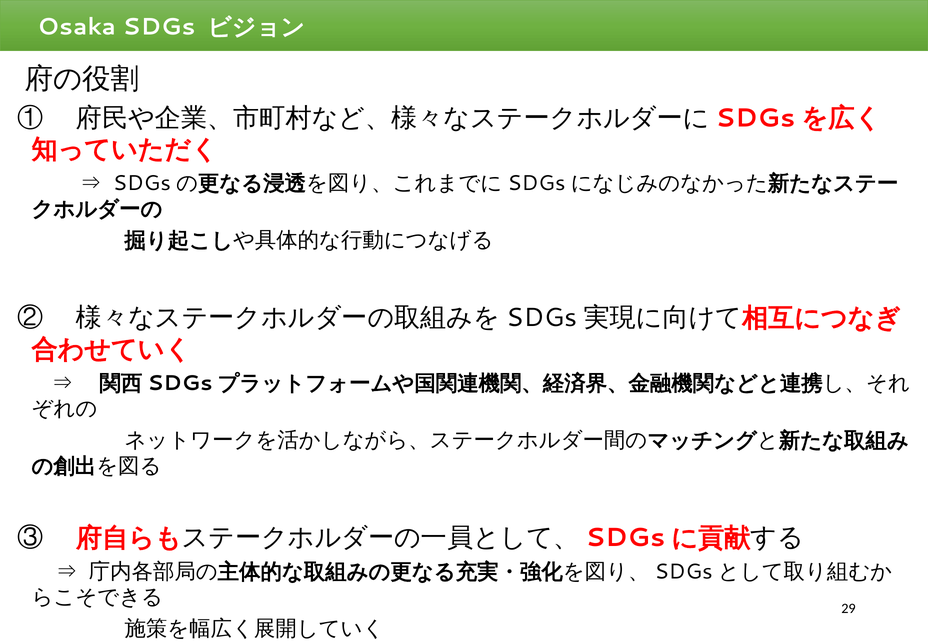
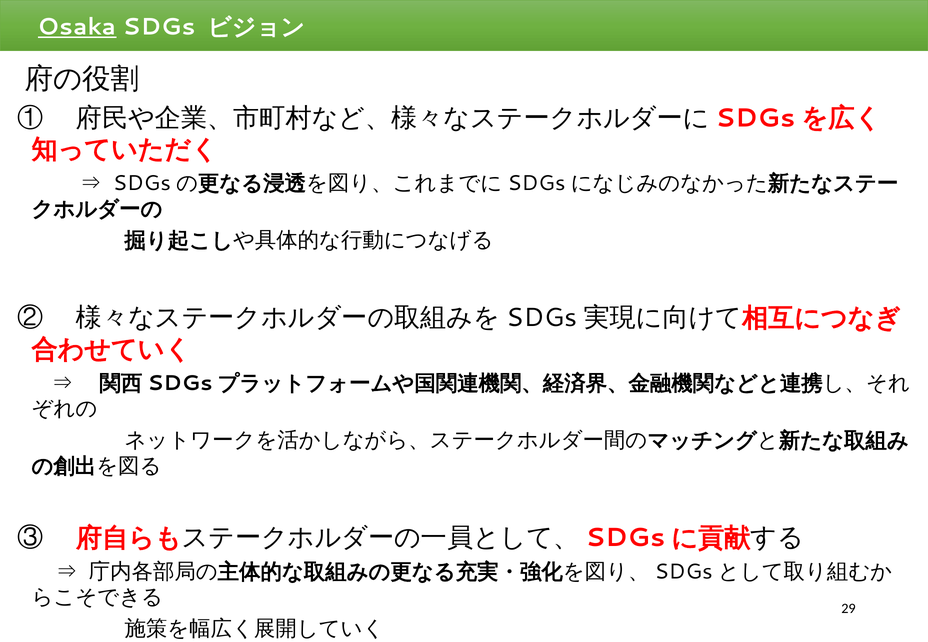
Osaka underline: none -> present (77, 27)
